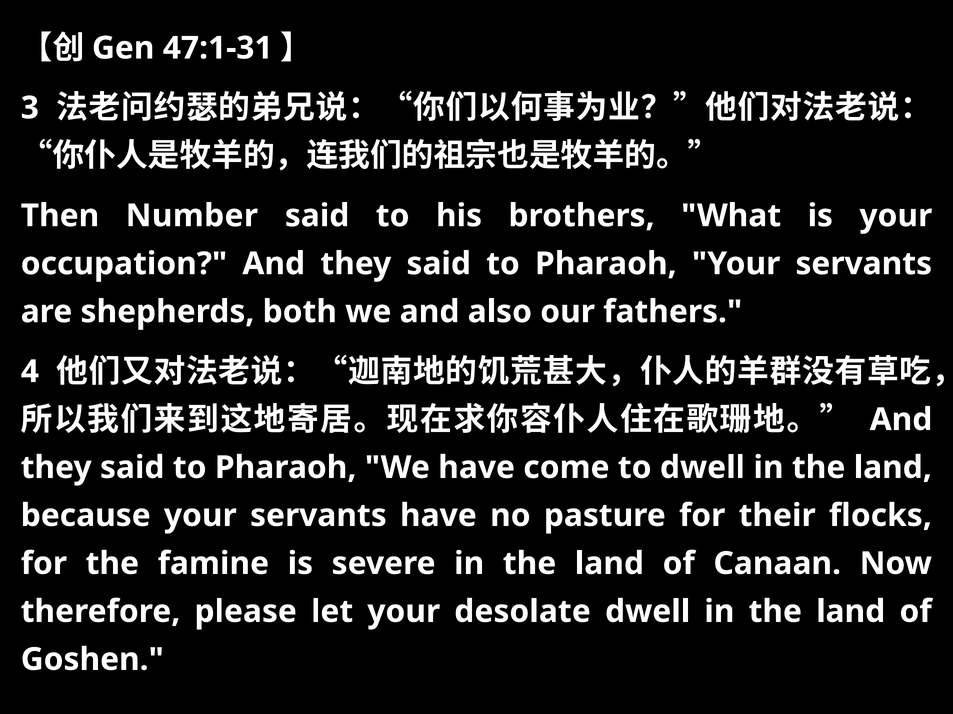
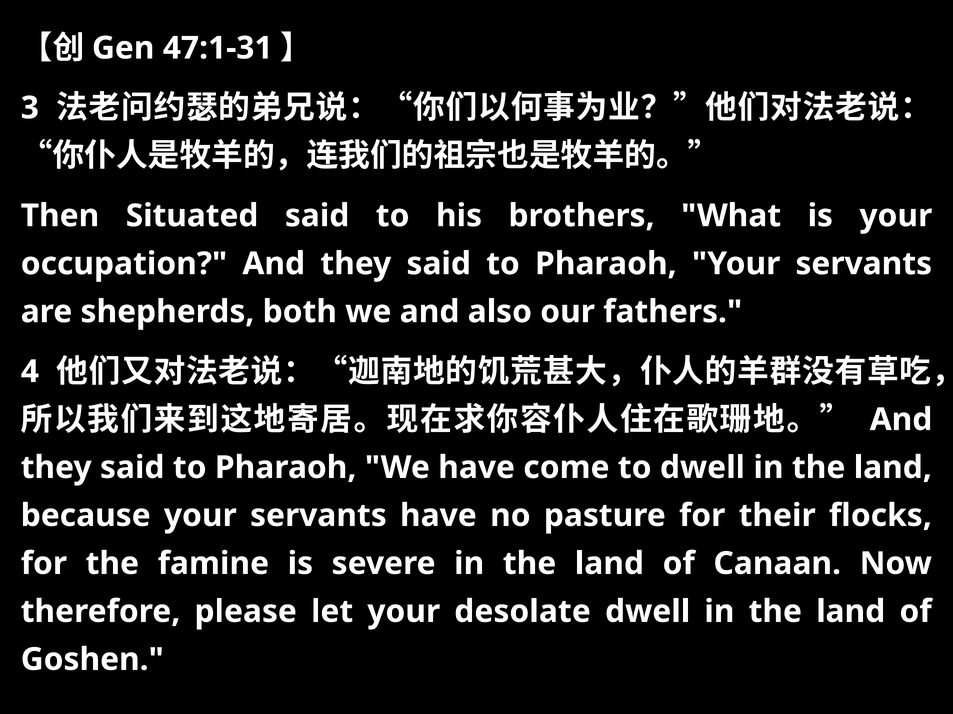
Number: Number -> Situated (192, 216)
